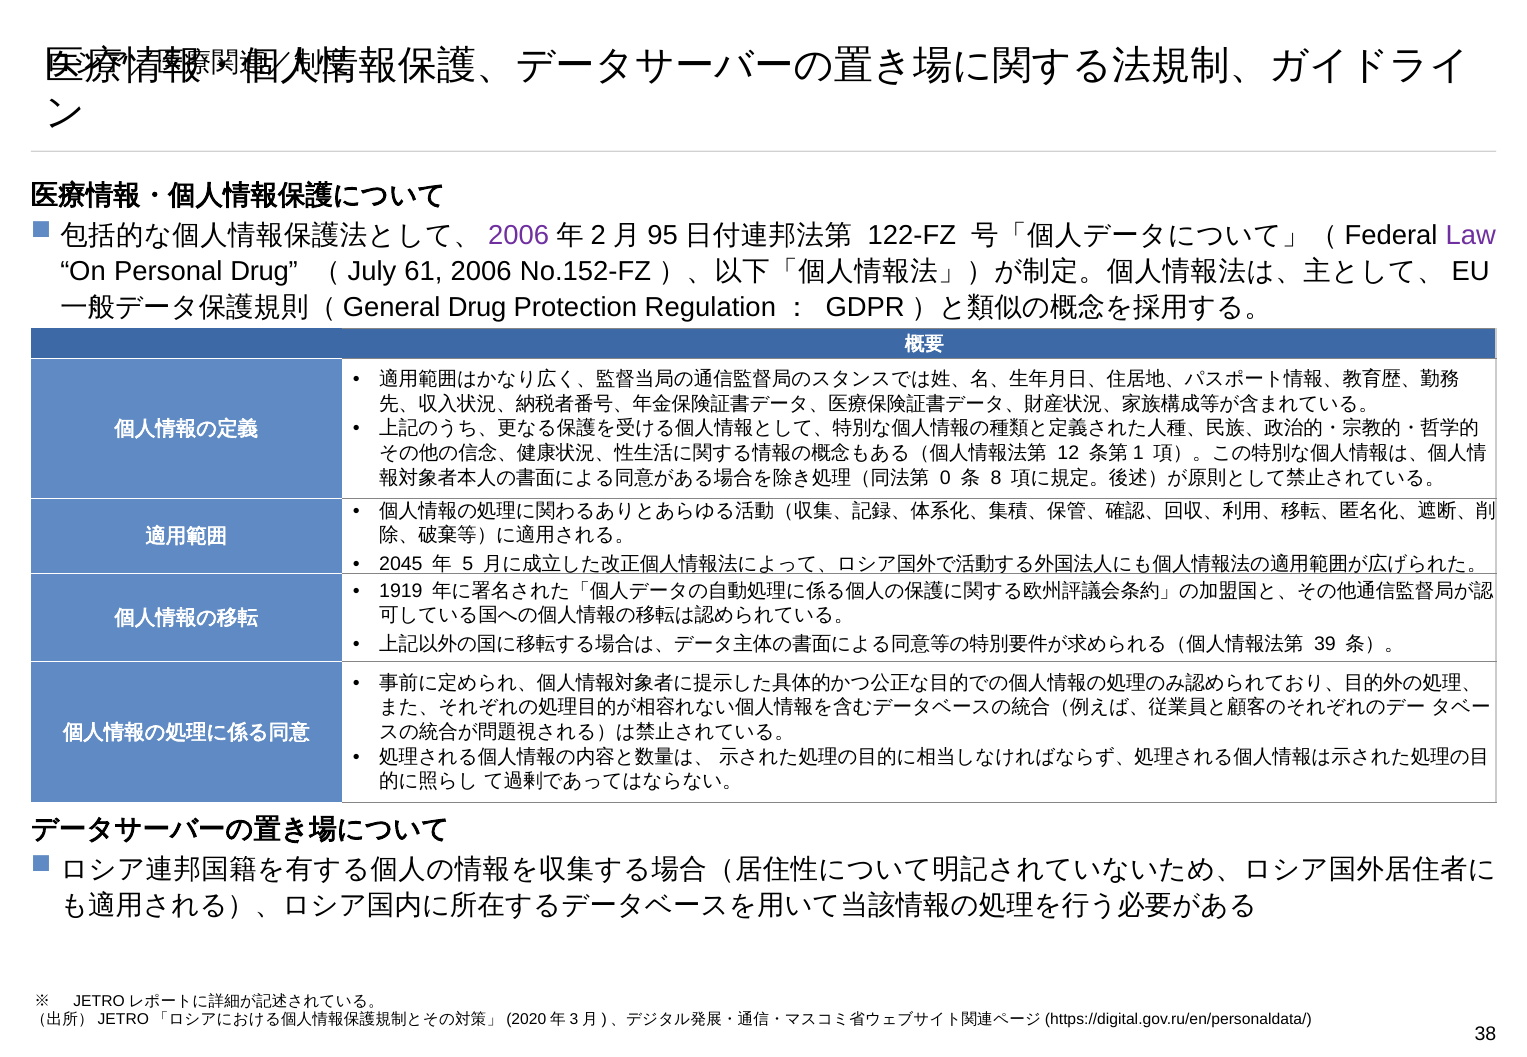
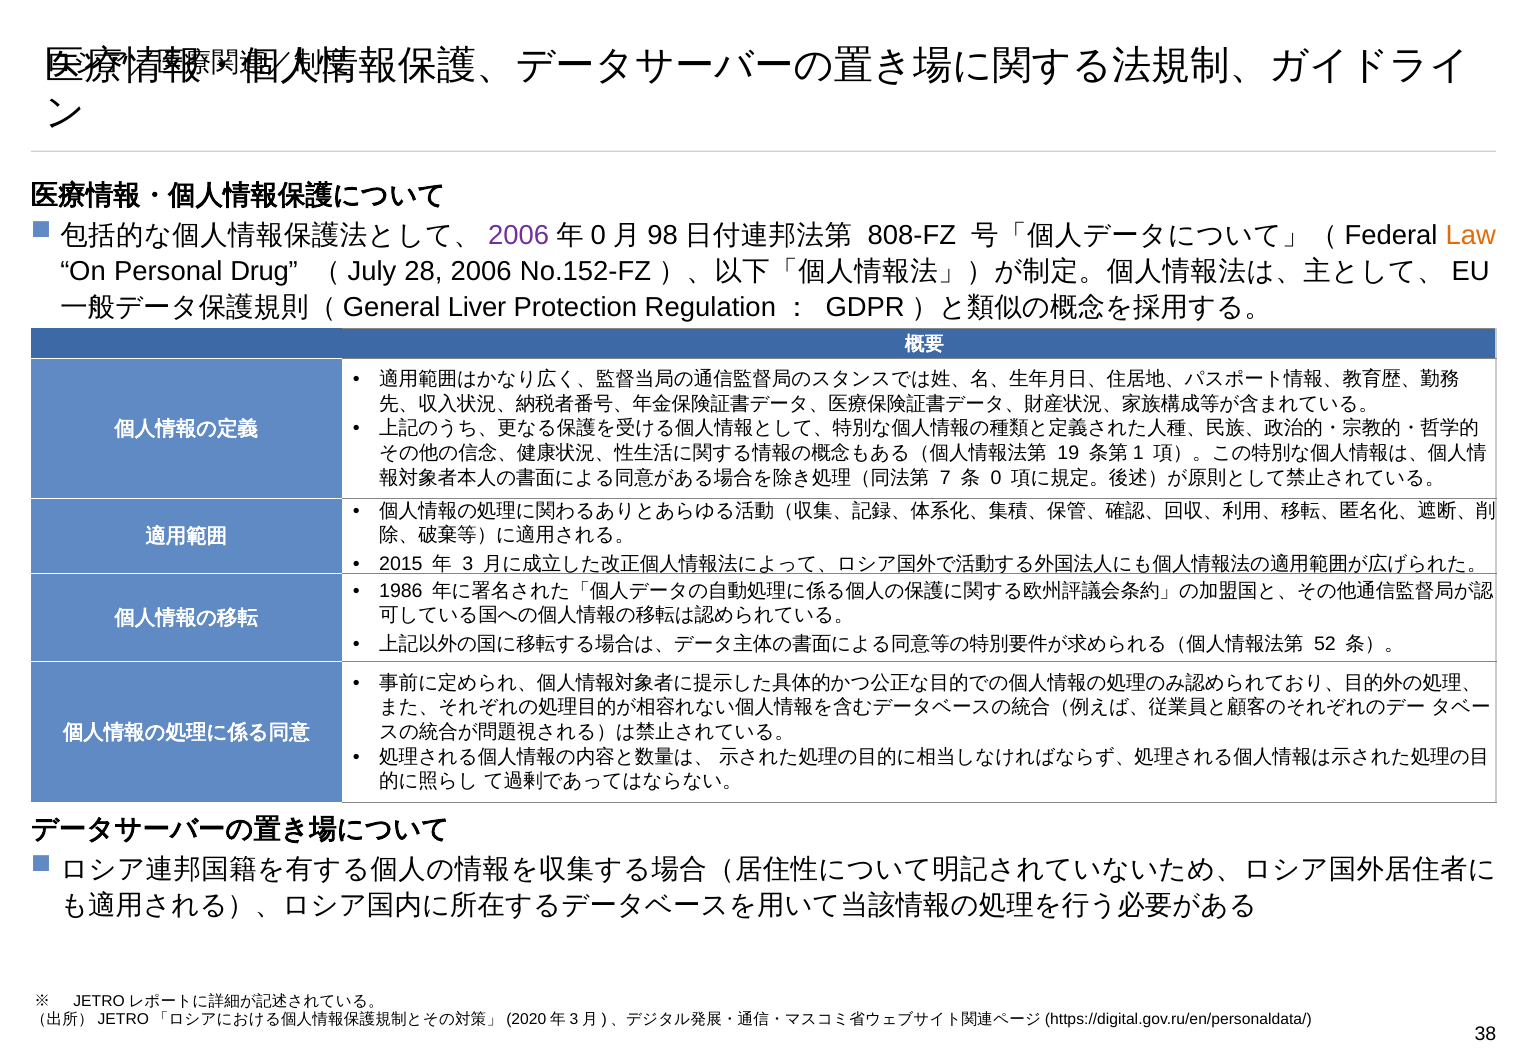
2: 2 -> 0 (598, 235)
95: 95 -> 98 (663, 235)
122-FZ: 122-FZ -> 808-FZ (912, 235)
Law colour: purple -> orange (1471, 235)
61: 61 -> 28 (424, 271)
Drug: Drug -> Liver (477, 307)
12: 12 -> 19 (1068, 453)
0: 0 -> 7 (945, 478)
8: 8 -> 0 (996, 478)
2045: 2045 -> 2015 (401, 564)
5: 5 -> 3 (468, 564)
1919: 1919 -> 1986 (401, 591)
39: 39 -> 52 (1325, 644)
